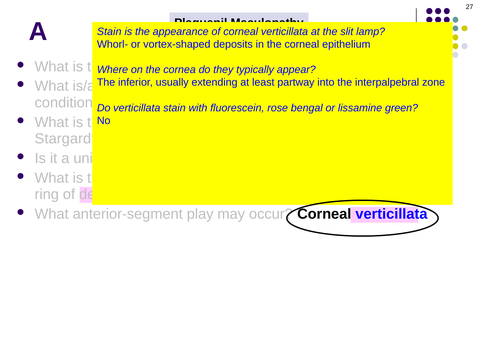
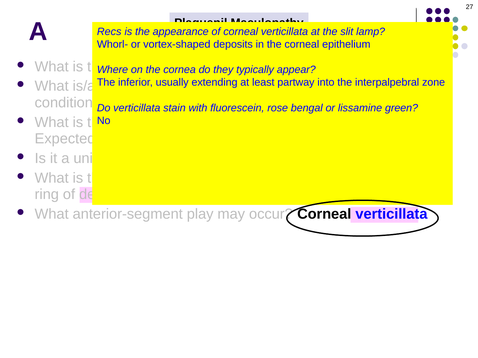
Stain: Stain -> Recs (109, 32)
Stargardt: Stargardt -> Expected (65, 139)
